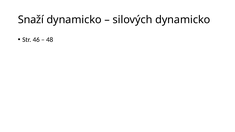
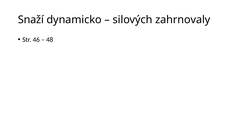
silových dynamicko: dynamicko -> zahrnovaly (183, 20)
